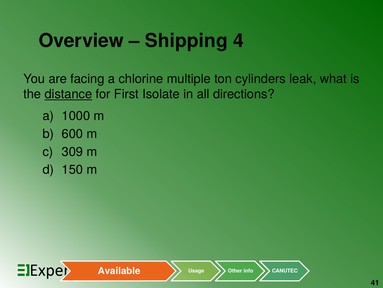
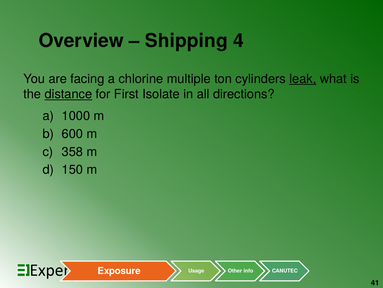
leak underline: none -> present (303, 79)
309: 309 -> 358 (72, 151)
Available: Available -> Exposure (119, 270)
